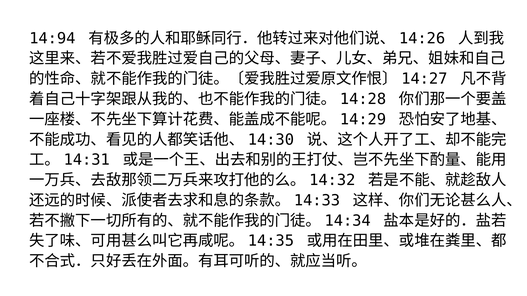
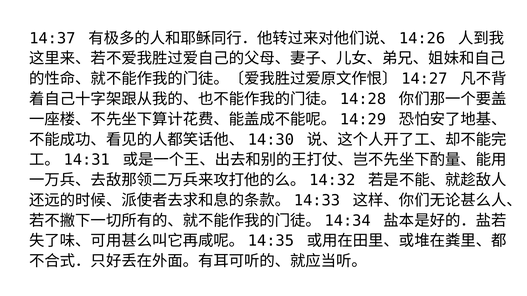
14:94: 14:94 -> 14:37 (52, 38)
